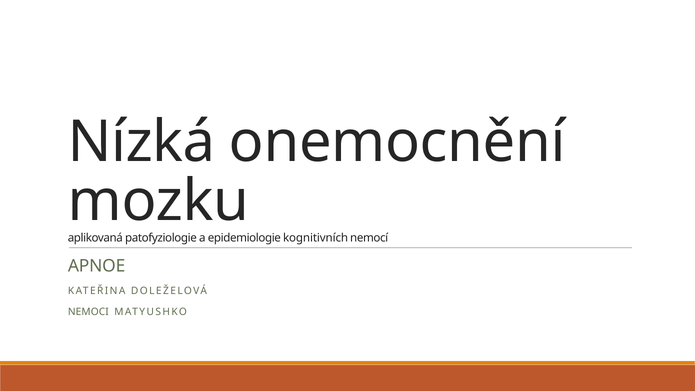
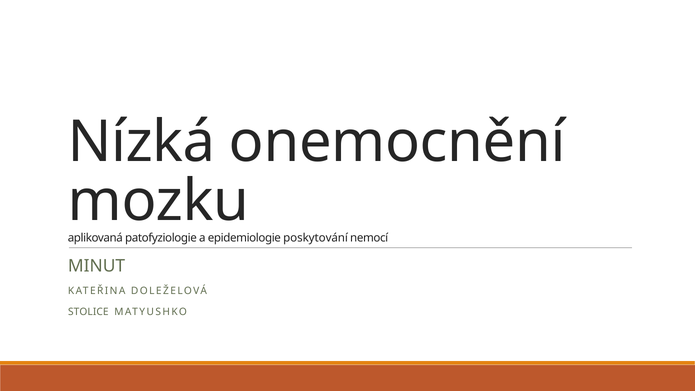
kognitivních: kognitivních -> poskytování (316, 238)
APNOE: APNOE -> MINUT (97, 266)
NEMOCI: NEMOCI -> STOLICE (88, 312)
